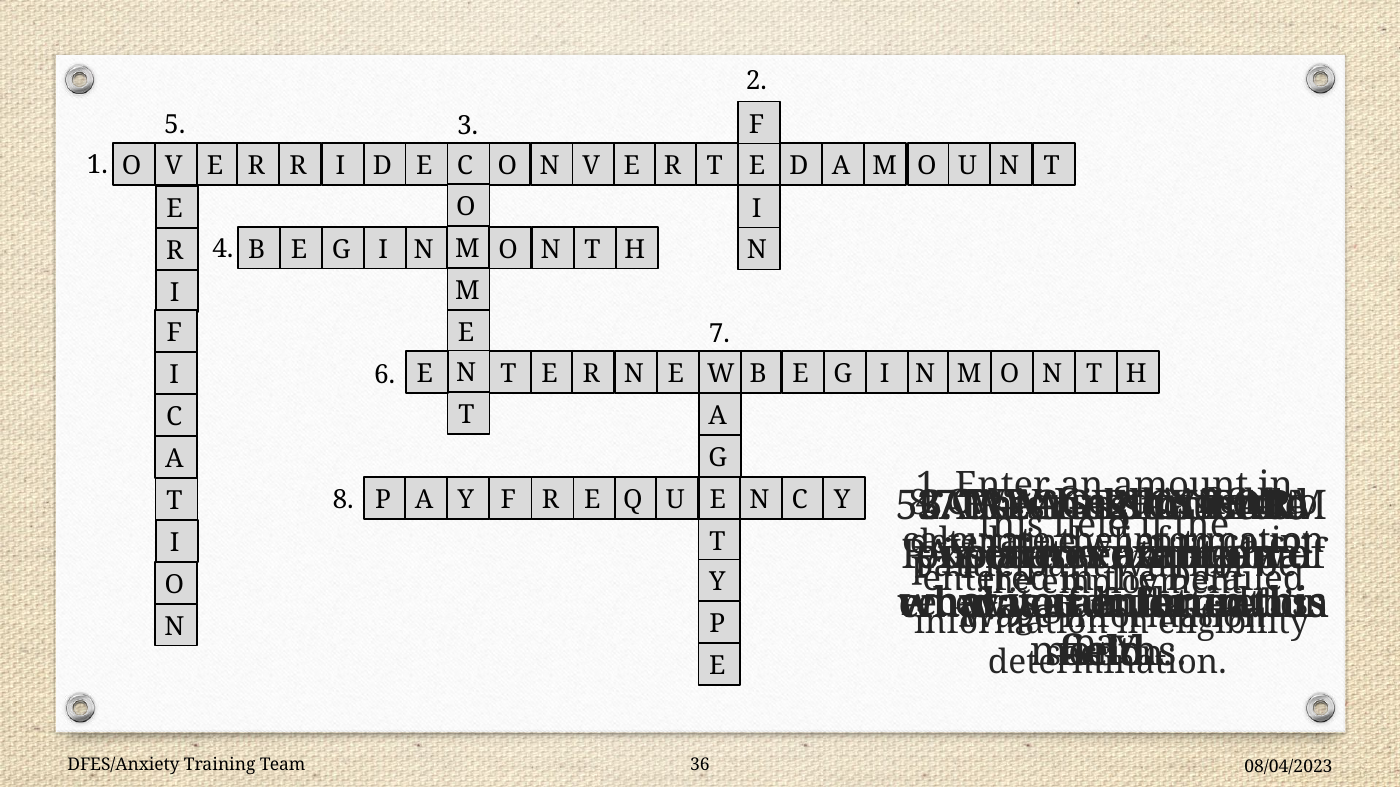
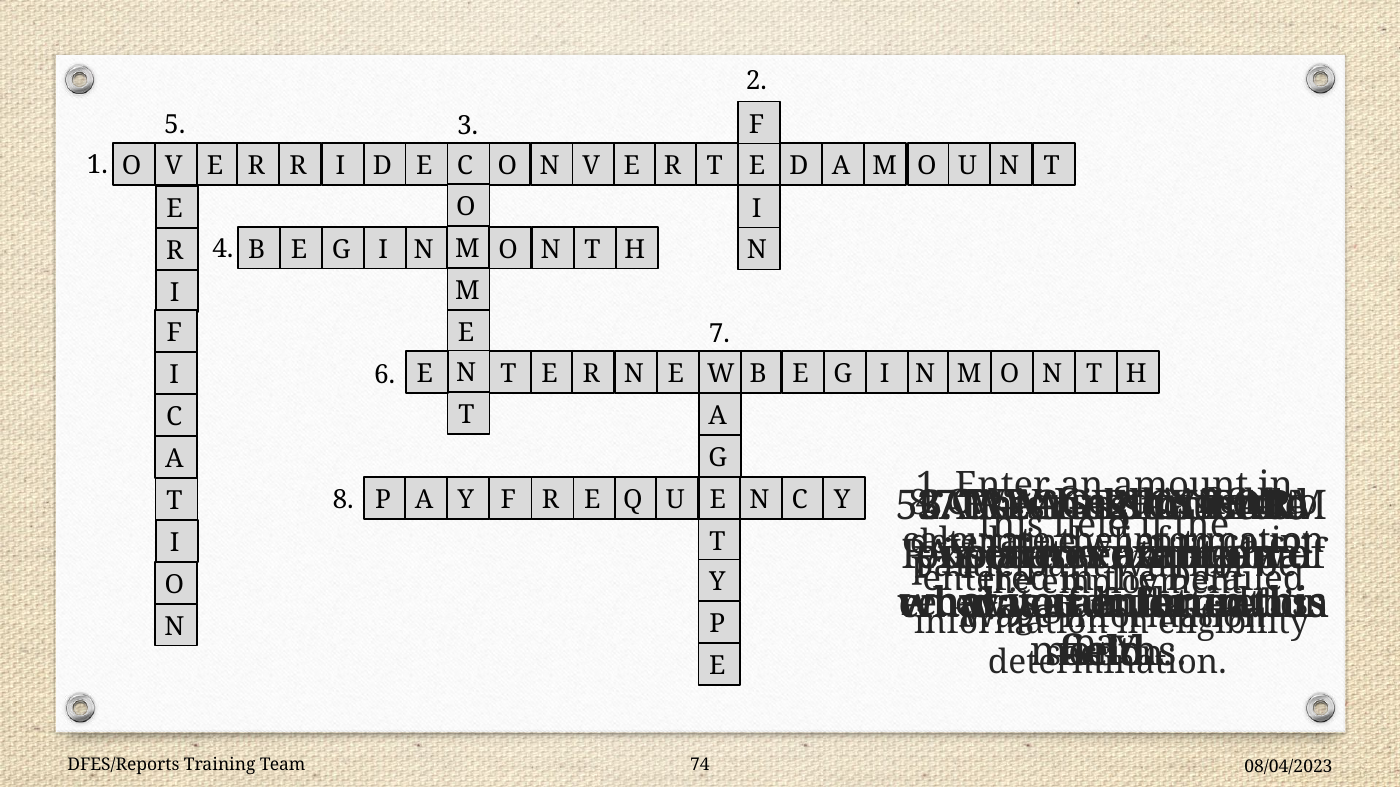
DFES/Anxiety: DFES/Anxiety -> DFES/Reports (123, 765)
36: 36 -> 74 (700, 765)
